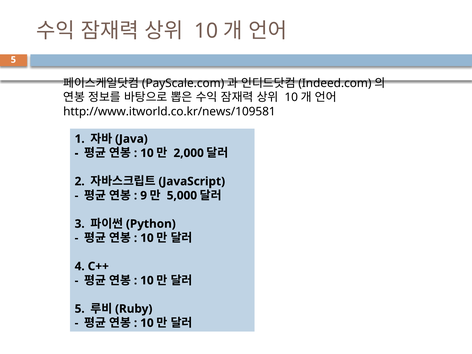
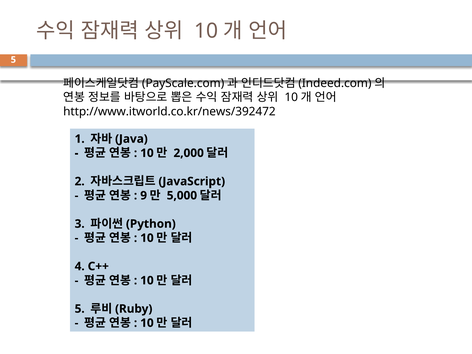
http://www.itworld.co.kr/news/109581: http://www.itworld.co.kr/news/109581 -> http://www.itworld.co.kr/news/392472 (169, 111)
